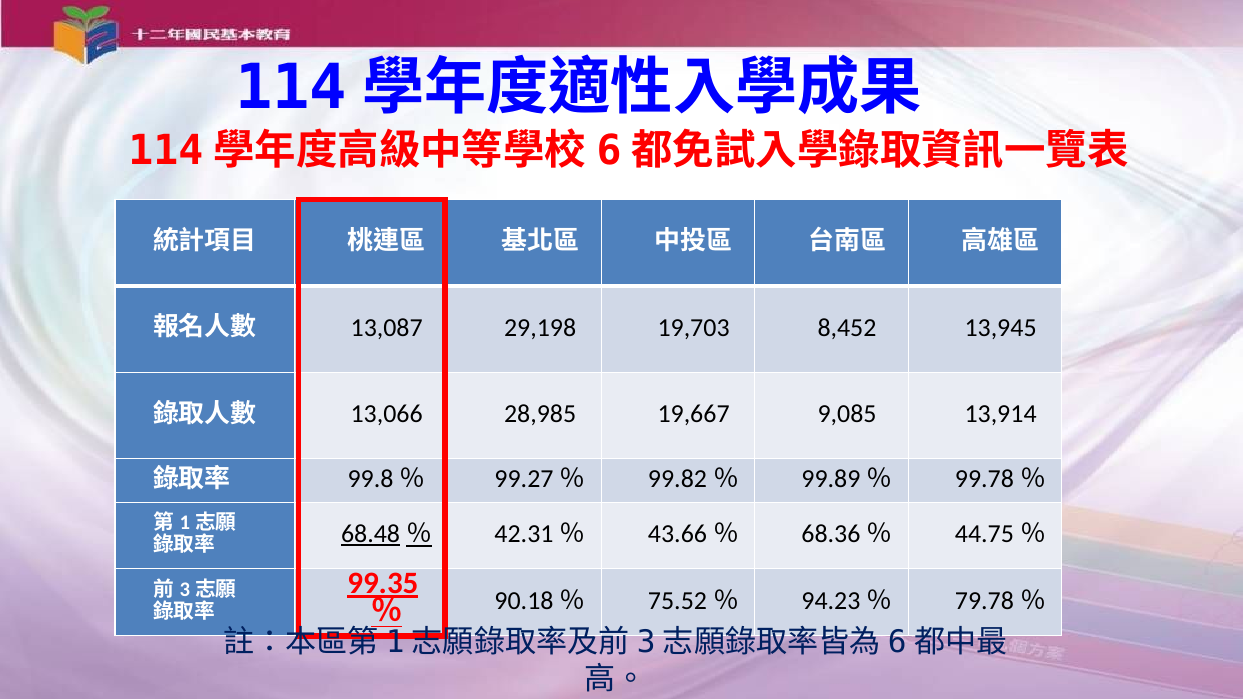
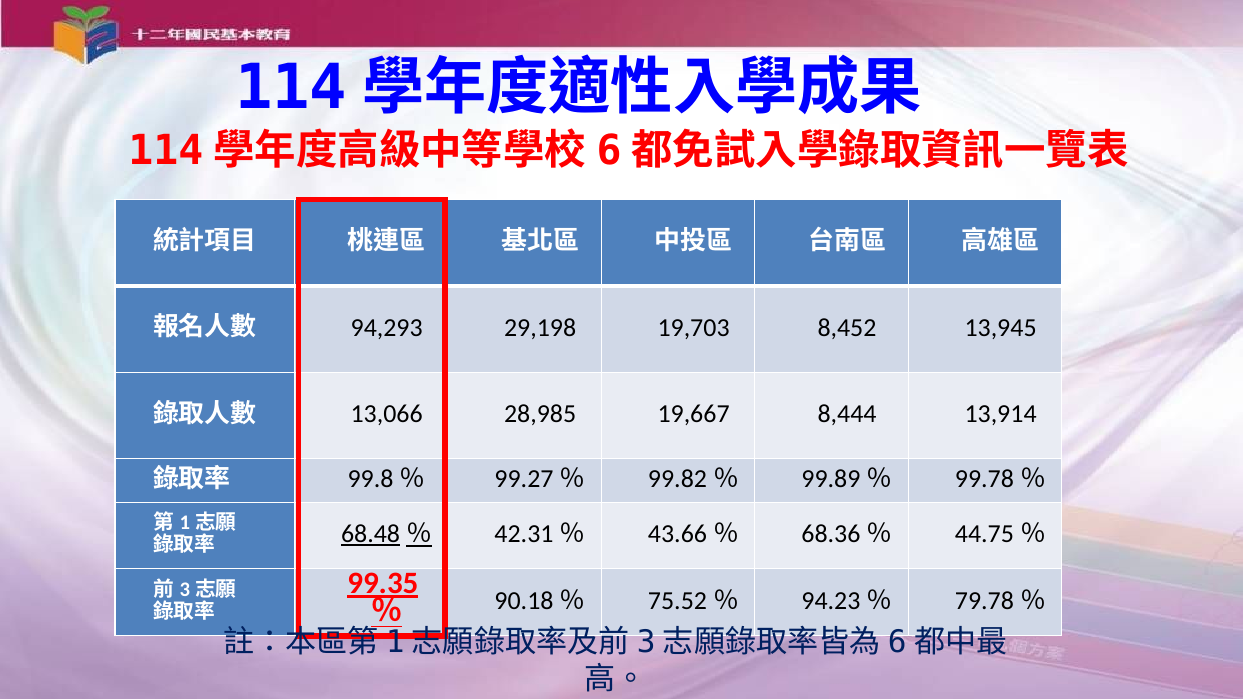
13,087: 13,087 -> 94,293 (387, 328)
9,085: 9,085 -> 8,444 (847, 414)
